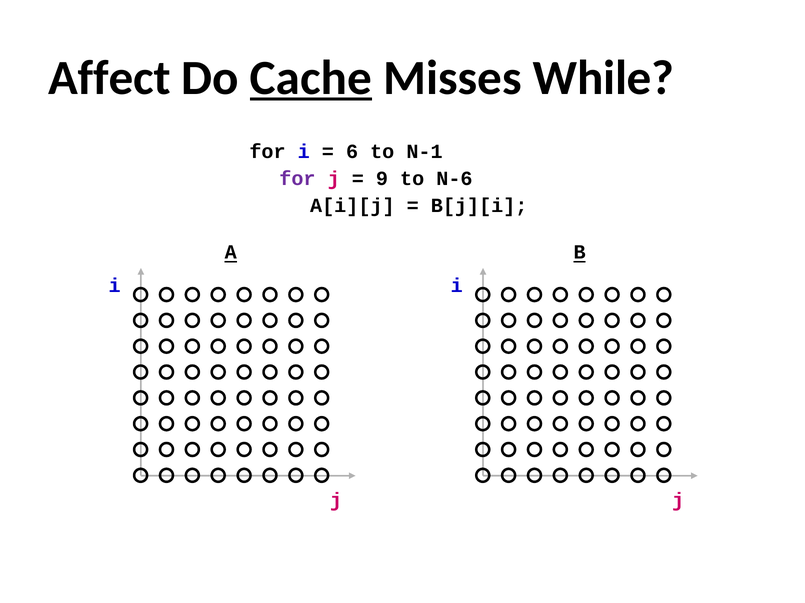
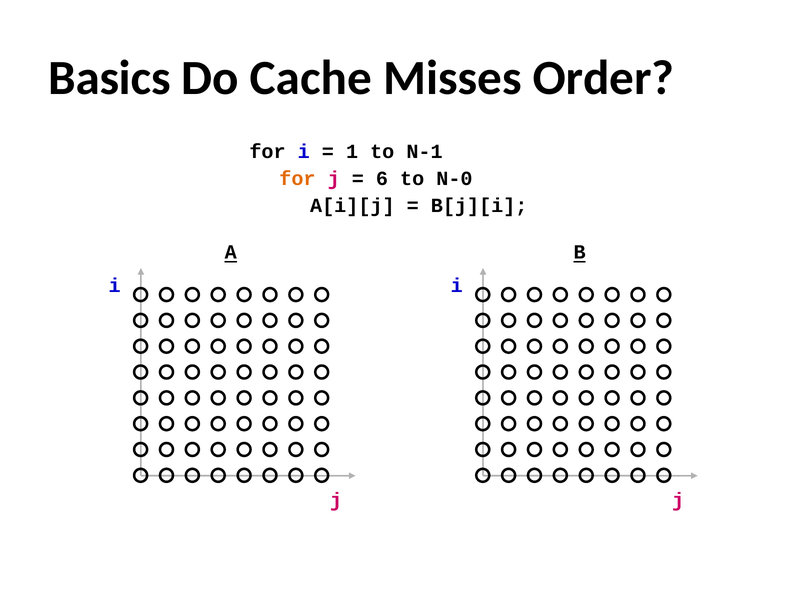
Affect: Affect -> Basics (109, 78)
Cache underline: present -> none (311, 78)
While: While -> Order (604, 78)
6: 6 -> 1 (352, 152)
for colour: purple -> orange (297, 179)
9: 9 -> 6 (382, 179)
N-6: N-6 -> N-0 (454, 179)
